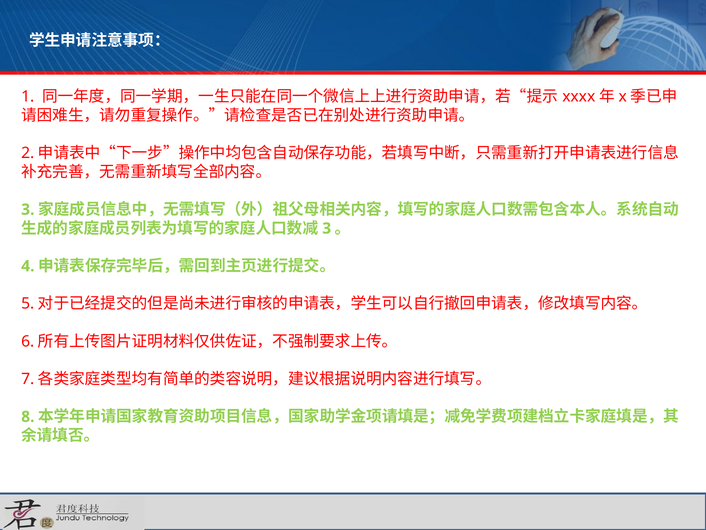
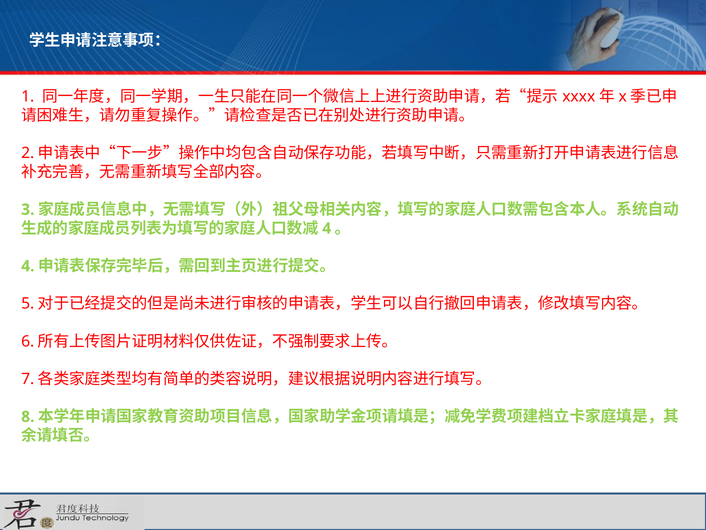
3: 3 -> 4 (327, 228)
